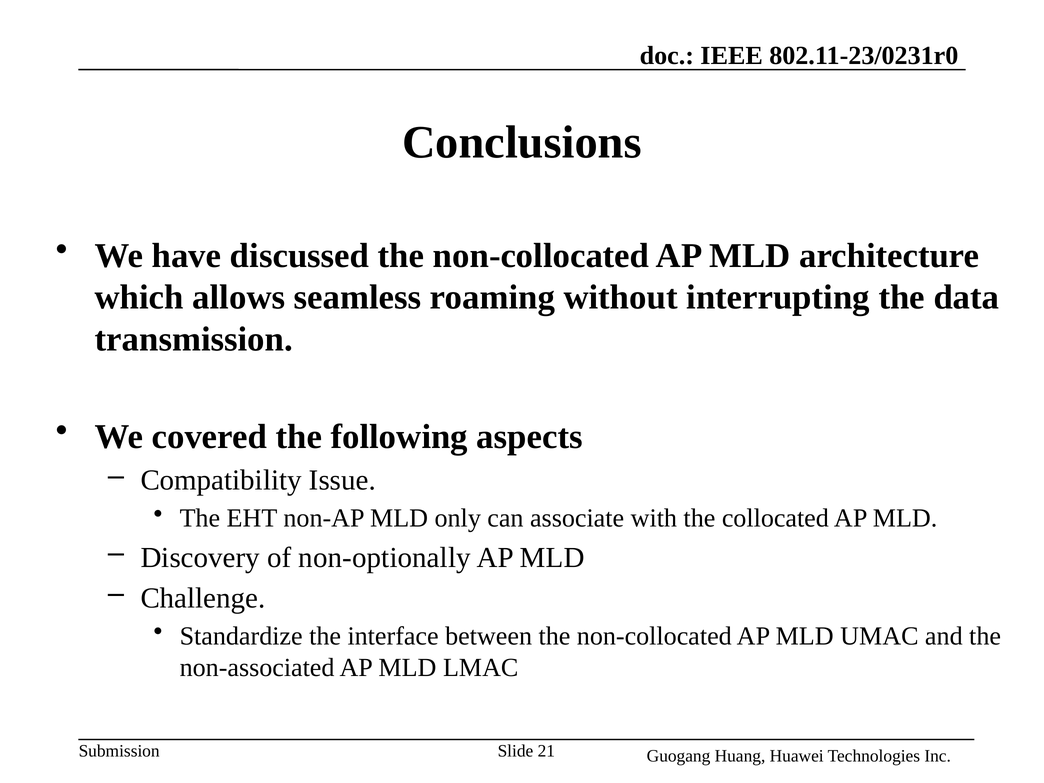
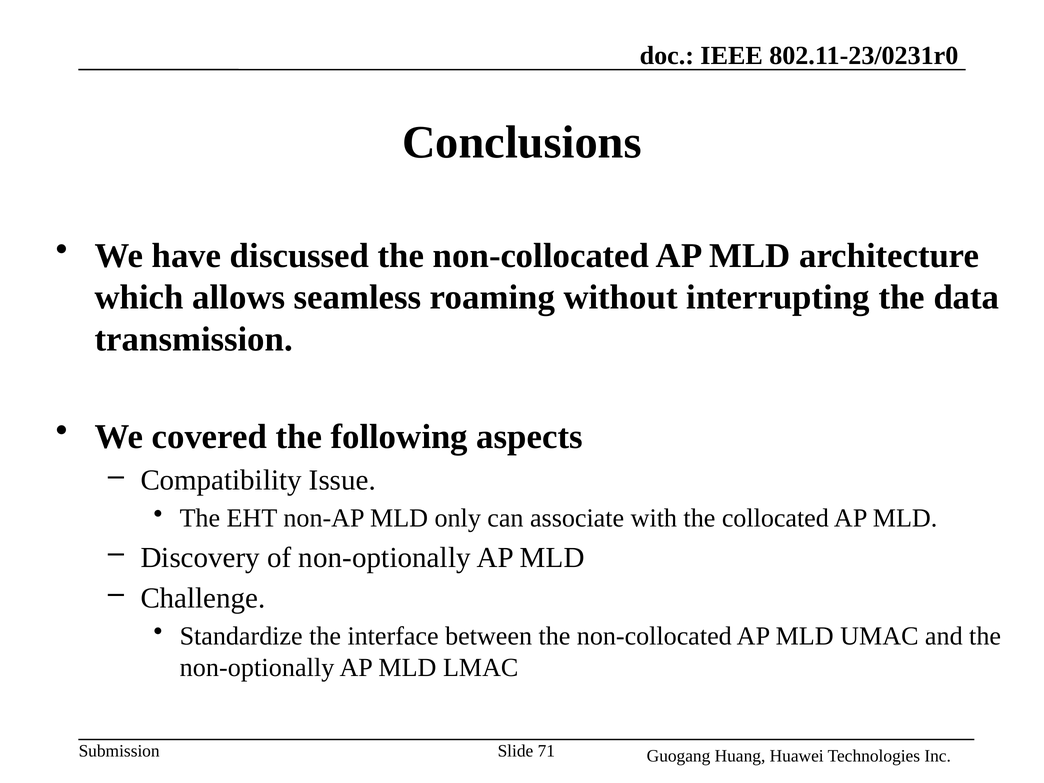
non-associated: non-associated -> non-optionally (257, 667)
21: 21 -> 71 (546, 751)
